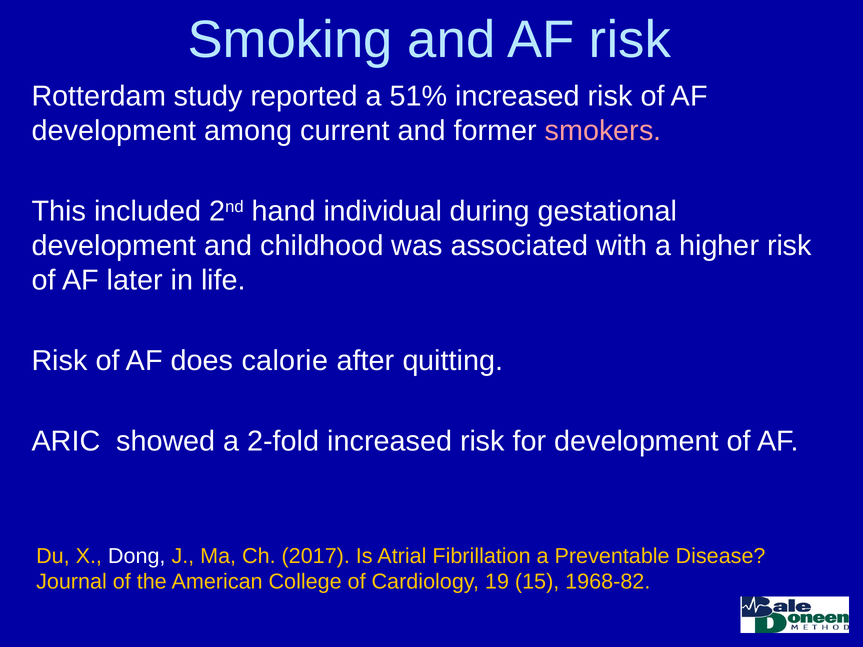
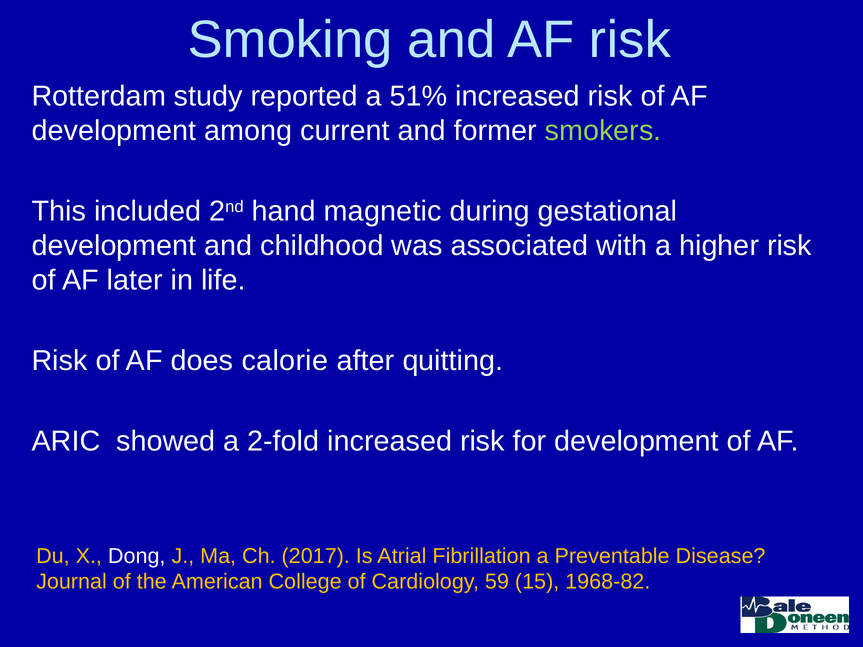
smokers colour: pink -> light green (603, 131)
individual: individual -> magnetic (383, 211)
19: 19 -> 59 (497, 582)
